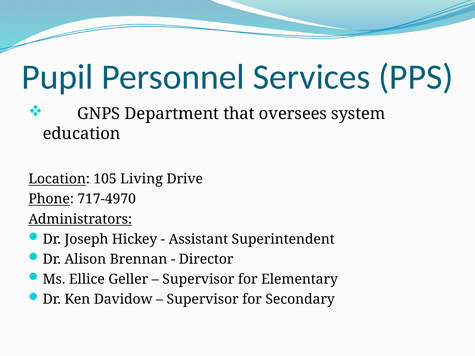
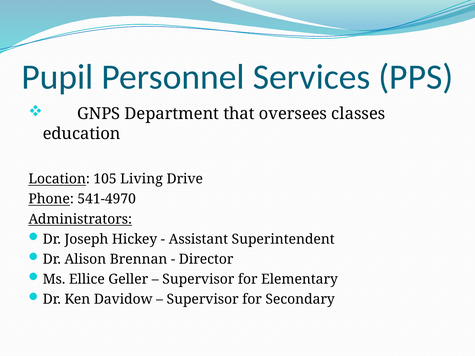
system: system -> classes (358, 114)
717-4970: 717-4970 -> 541-4970 (107, 199)
